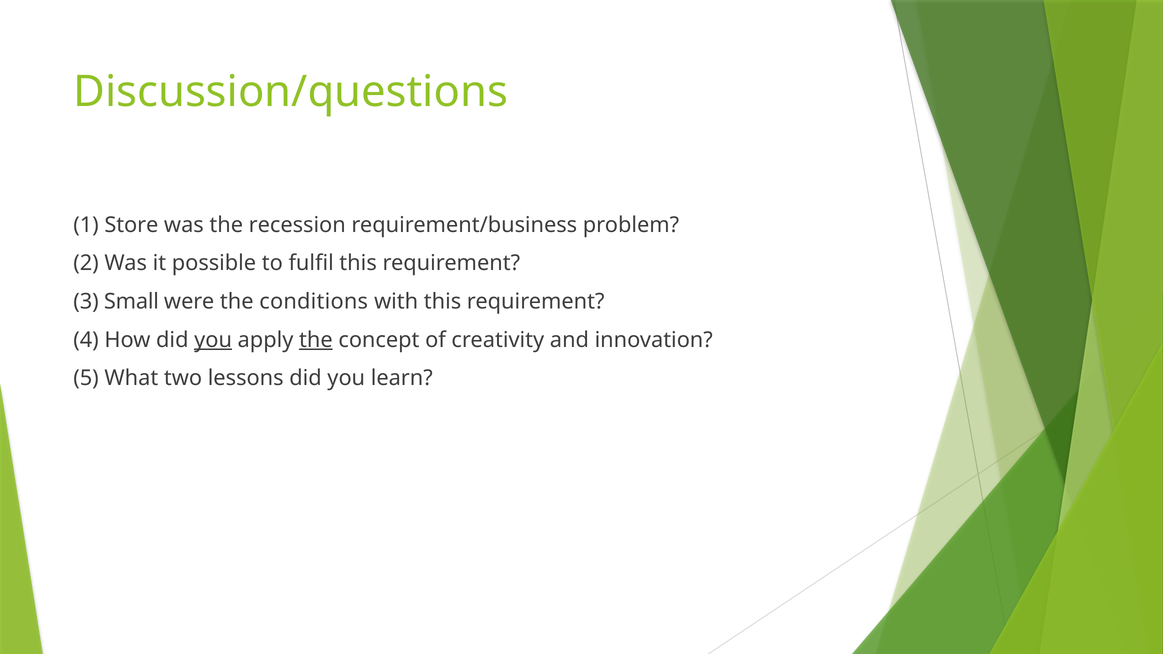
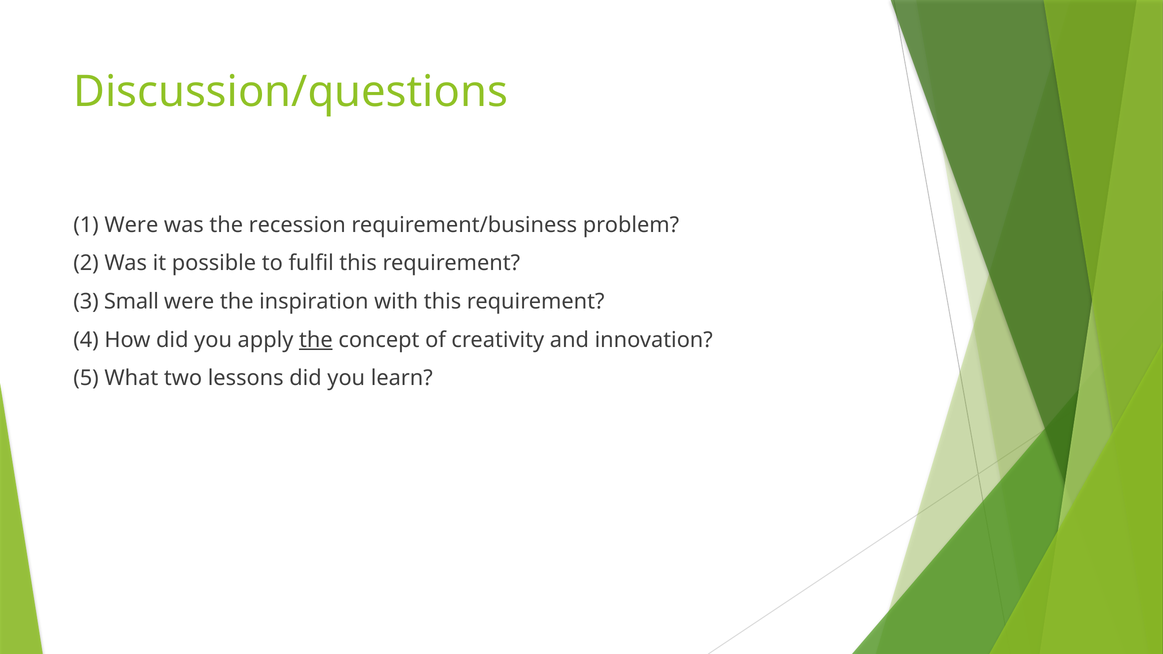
1 Store: Store -> Were (131, 225)
conditions: conditions -> inspiration (314, 302)
you underline: present -> none (213, 340)
